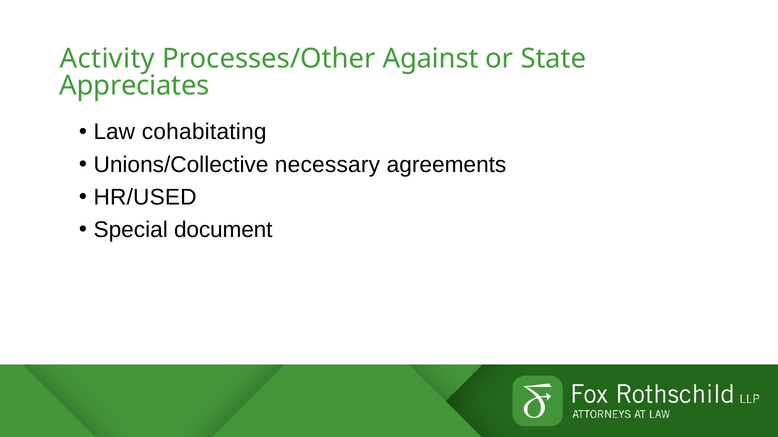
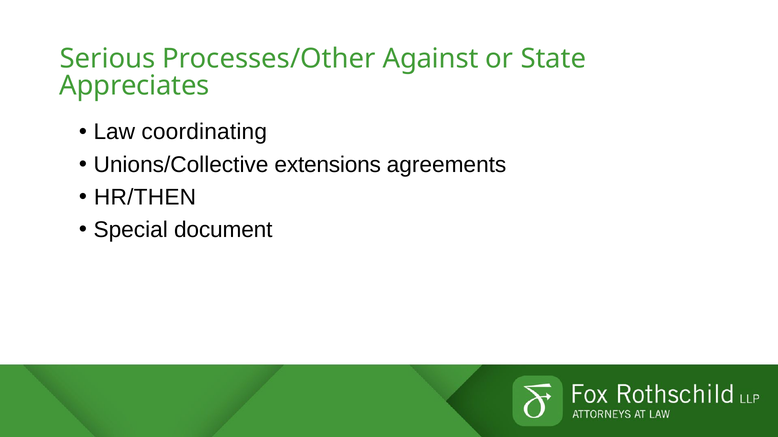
Activity: Activity -> Serious (108, 59)
cohabitating: cohabitating -> coordinating (204, 132)
necessary: necessary -> extensions (328, 165)
HR/USED: HR/USED -> HR/THEN (145, 197)
